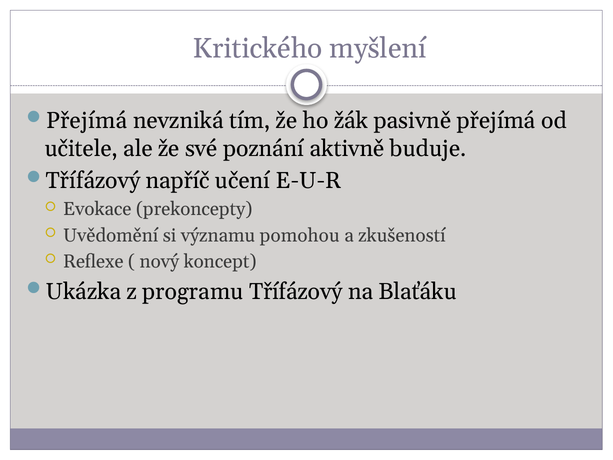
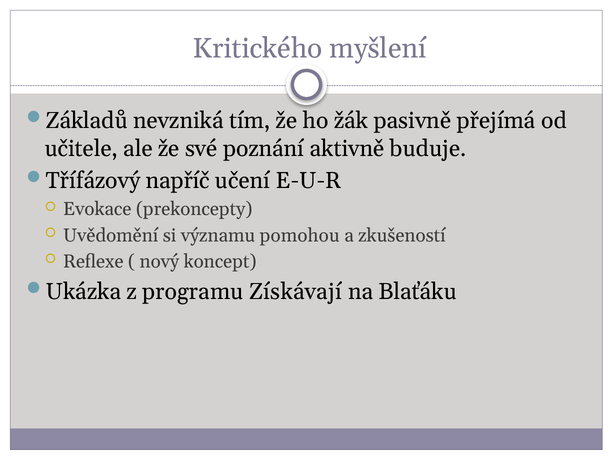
Přejímá: Přejímá -> Základů (87, 121)
programu Třífázový: Třífázový -> Získávají (296, 291)
